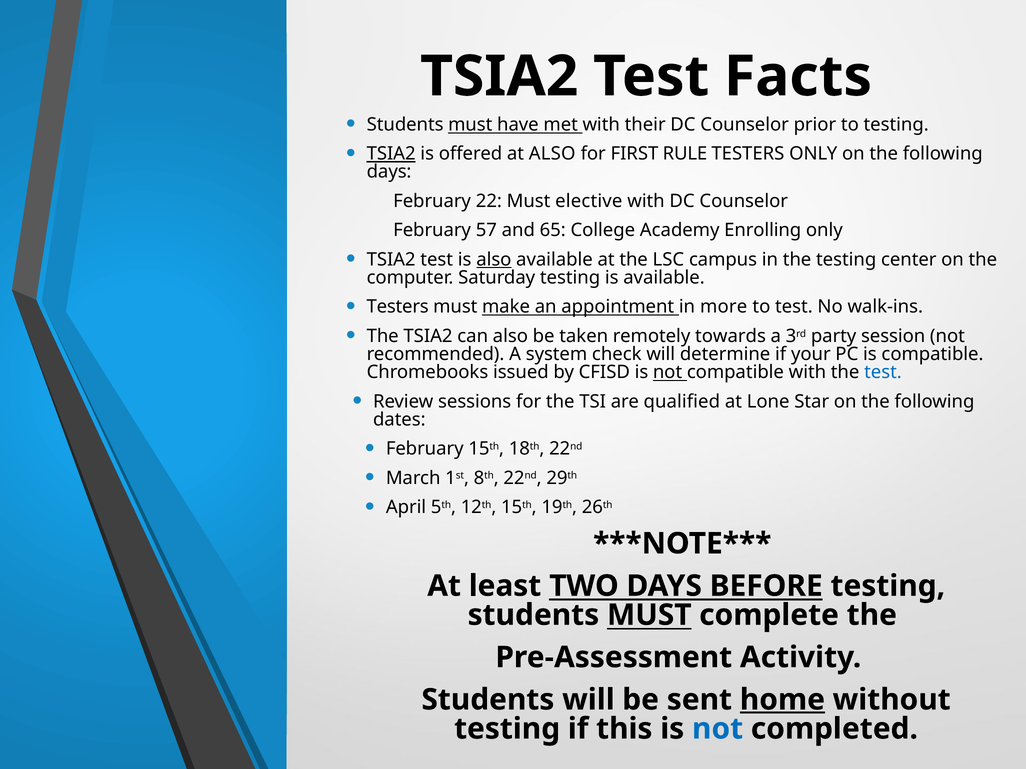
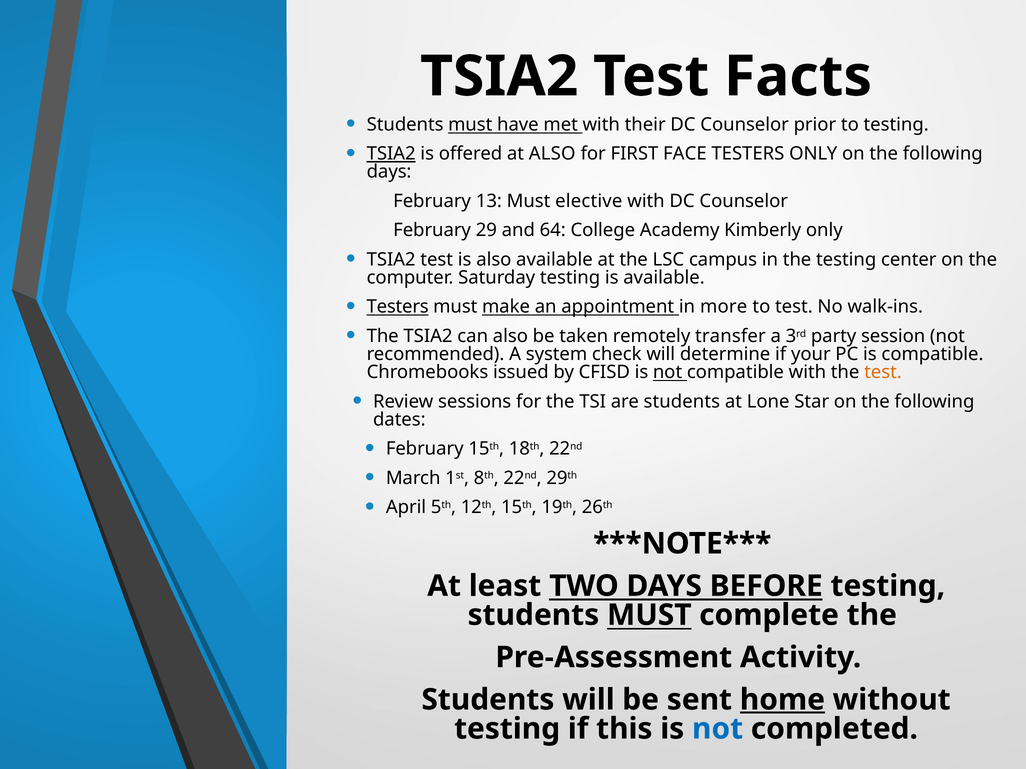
RULE: RULE -> FACE (685, 154)
22: 22 -> 13 (489, 201)
57: 57 -> 29 (486, 230)
65: 65 -> 64 (553, 230)
Enrolling: Enrolling -> Kimberly (763, 230)
also underline: present -> none (494, 260)
Testers underline: none -> present (398, 307)
towards: towards -> transfer (730, 336)
test colour: blue -> orange (883, 372)
are qualified: qualified -> students (682, 402)
